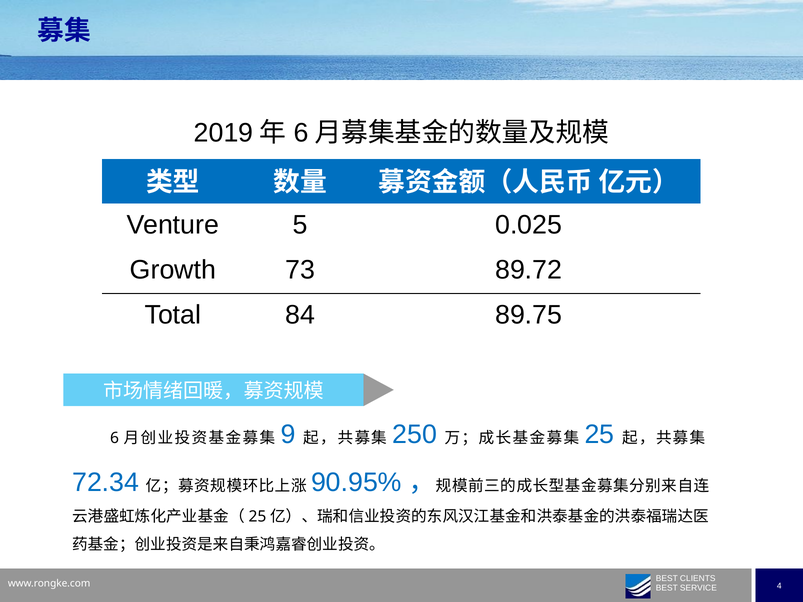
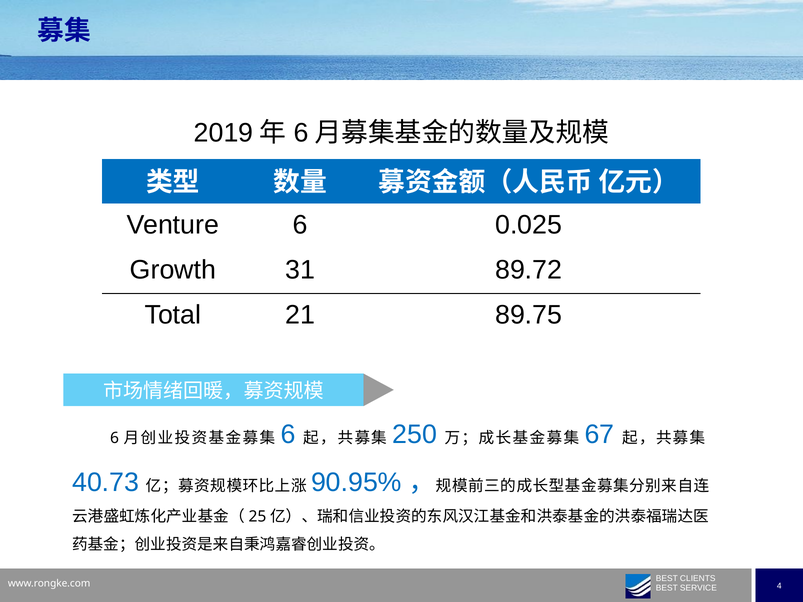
Venture 5: 5 -> 6 (300, 225)
73: 73 -> 31 (300, 270)
84: 84 -> 21 (300, 315)
9: 9 -> 6 (288, 434)
25: 25 -> 67 (599, 434)
72.34: 72.34 -> 40.73 (106, 483)
